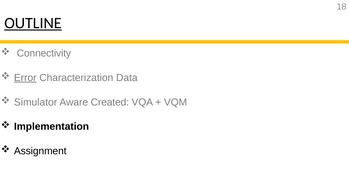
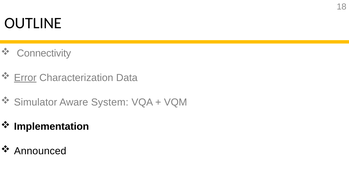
OUTLINE underline: present -> none (33, 23)
Created: Created -> System (110, 102)
Assignment: Assignment -> Announced (40, 151)
